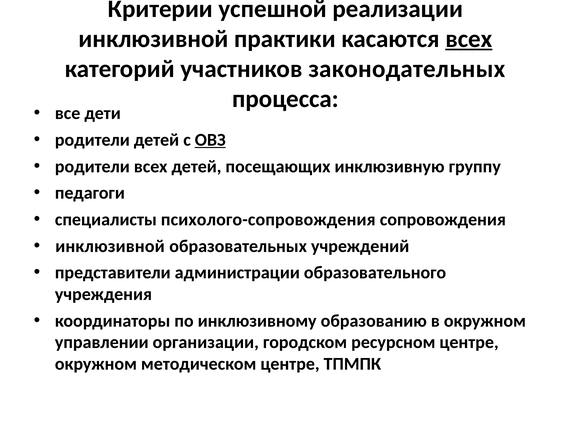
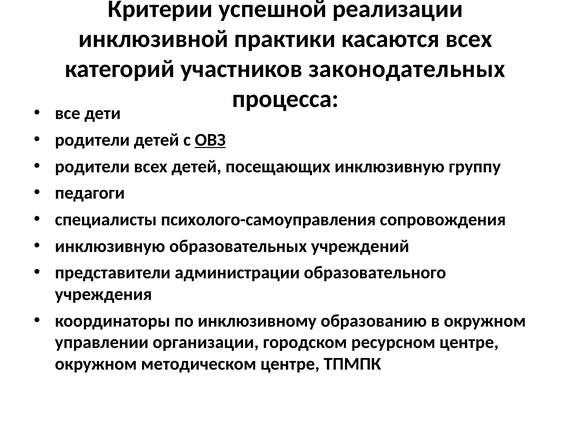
всех underline: present -> none (469, 39)
психолого-сопровождения: психолого-сопровождения -> психолого-самоуправления (268, 220)
инклюзивной: инклюзивной -> инклюзивную (110, 246)
